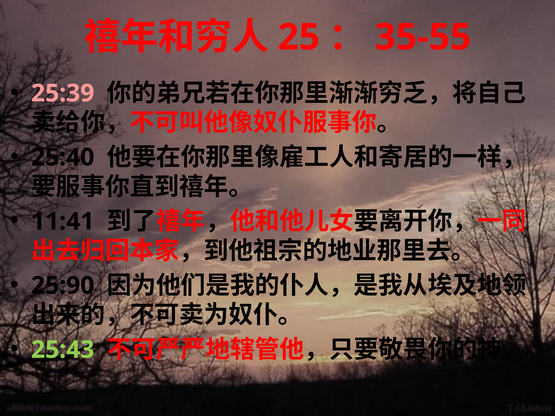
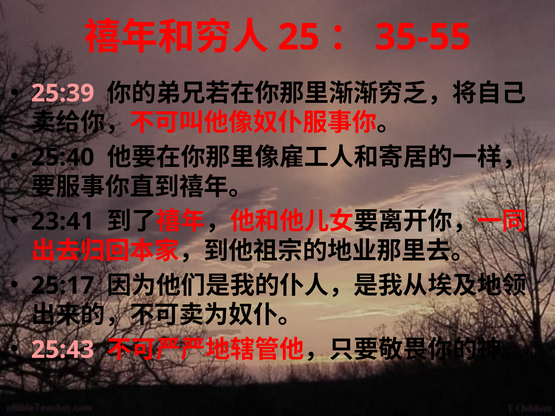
11:41: 11:41 -> 23:41 (63, 222)
25:90: 25:90 -> 25:17 (63, 286)
25:43 colour: light green -> pink (63, 350)
